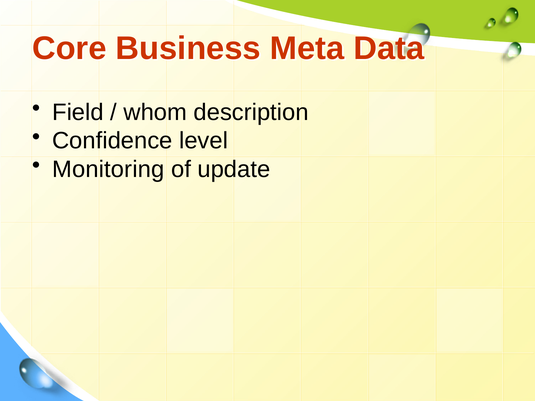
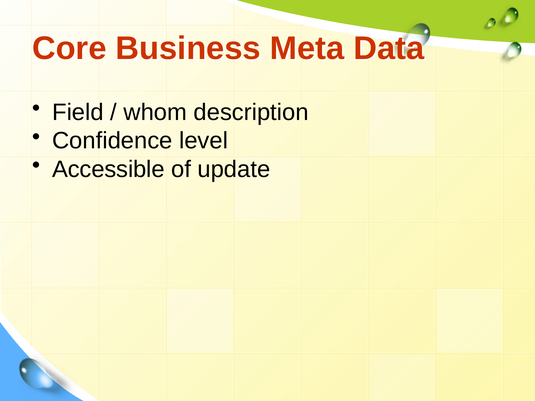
Monitoring: Monitoring -> Accessible (108, 169)
